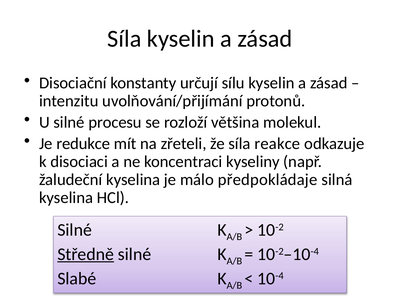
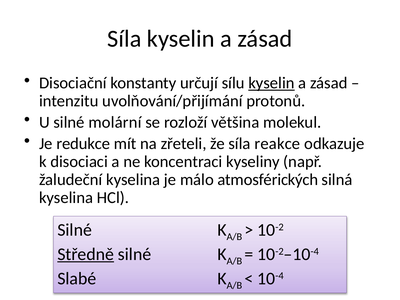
kyselin underline: none -> present (271, 83)
procesu: procesu -> molární (115, 122)
předpokládaje: předpokládaje -> atmosférických (268, 180)
